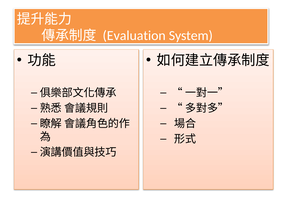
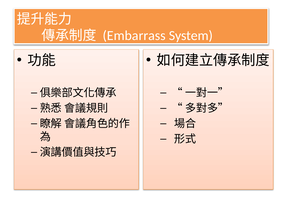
Evaluation: Evaluation -> Embarrass (134, 36)
